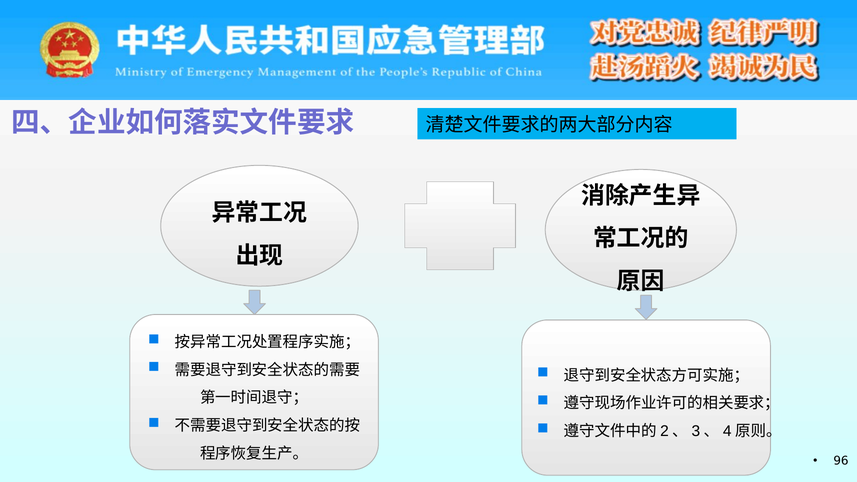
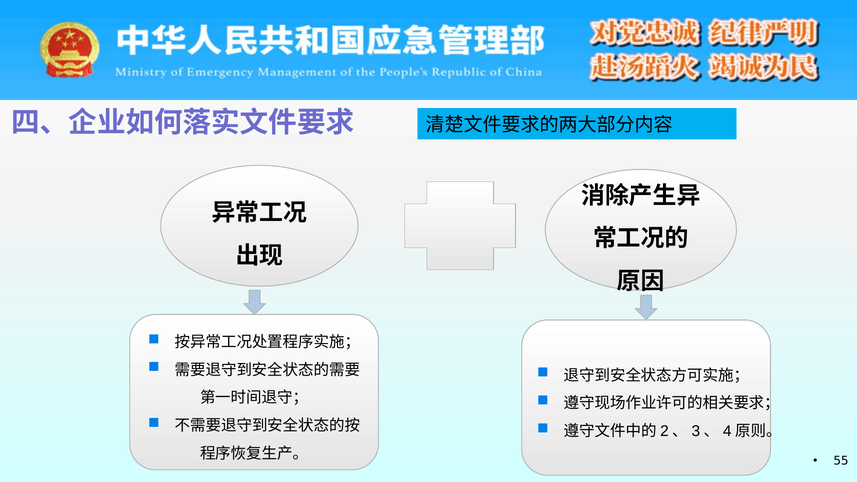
96: 96 -> 55 (841, 461)
